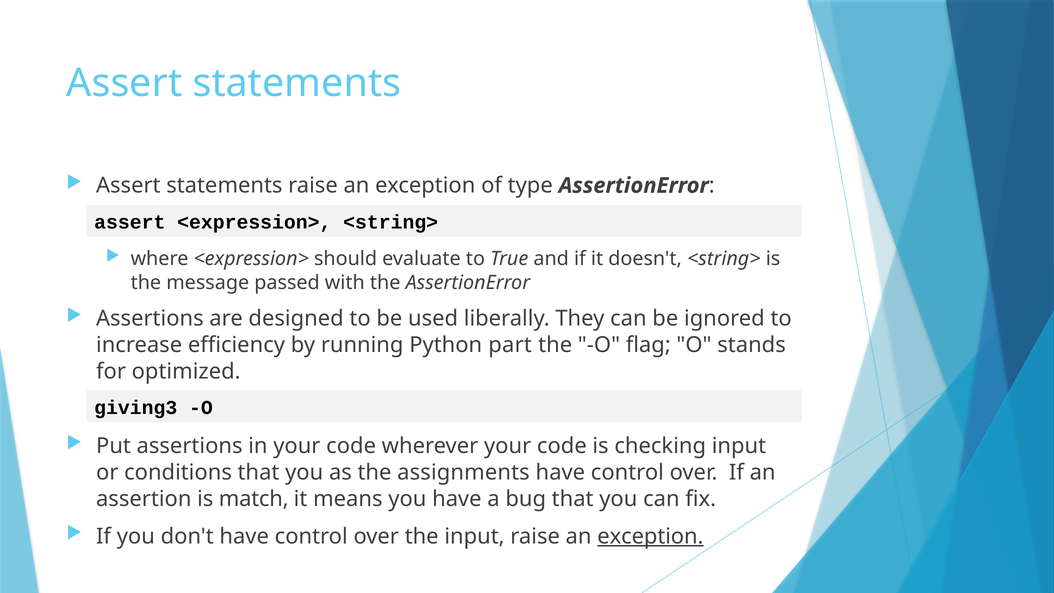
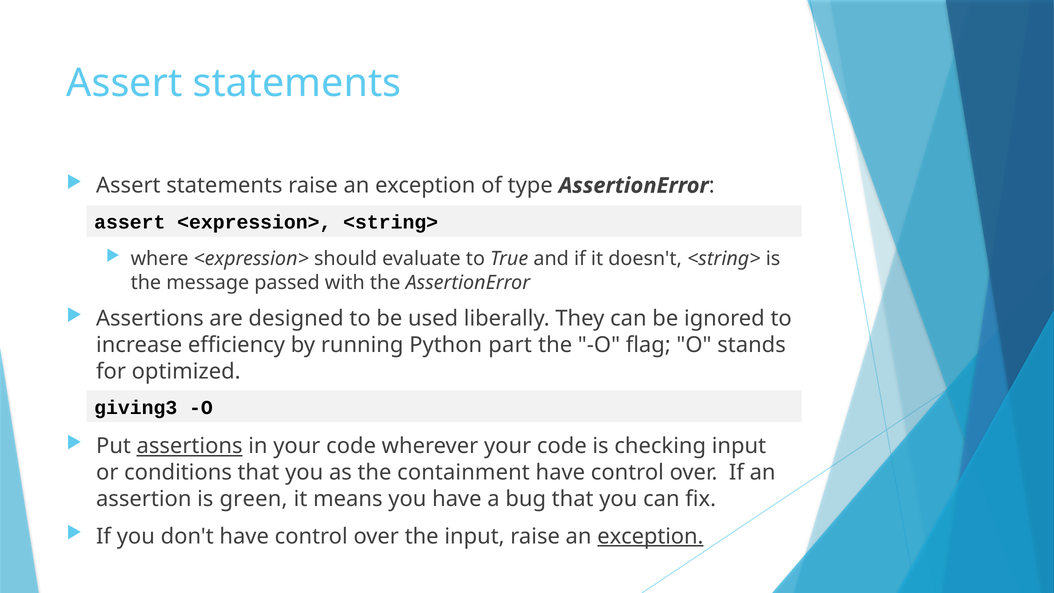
assertions underline: none -> present (190, 446)
assignments: assignments -> containment (463, 472)
match: match -> green (253, 499)
